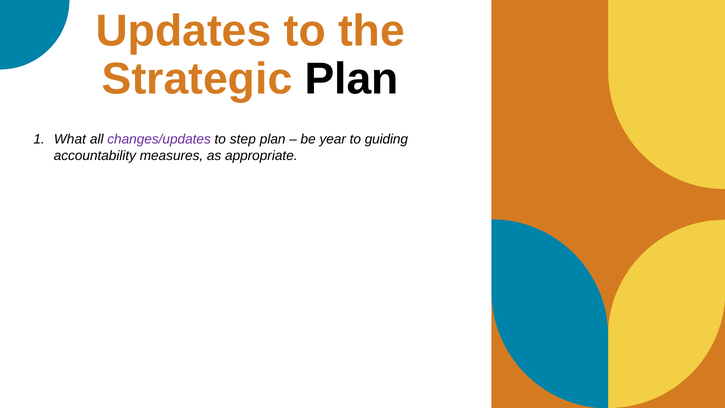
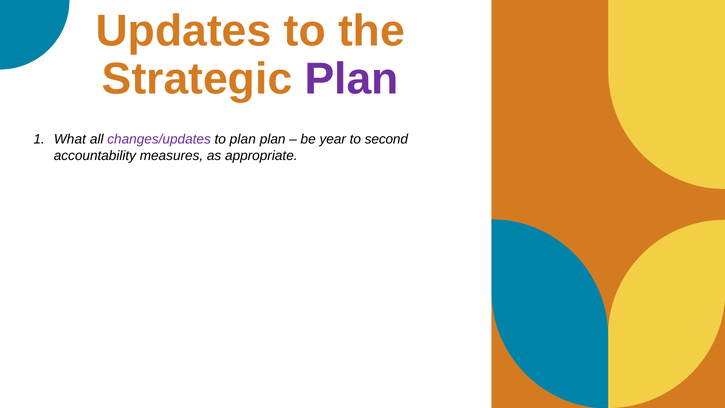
Plan colour: black -> purple (352, 79)
to step: step -> plan (243, 139)
guiding: guiding -> second (386, 139)
